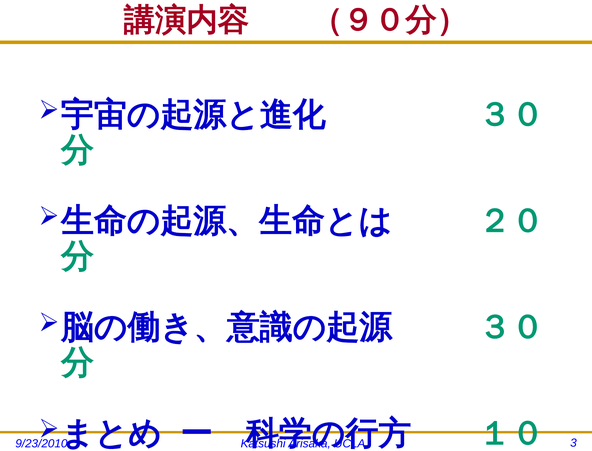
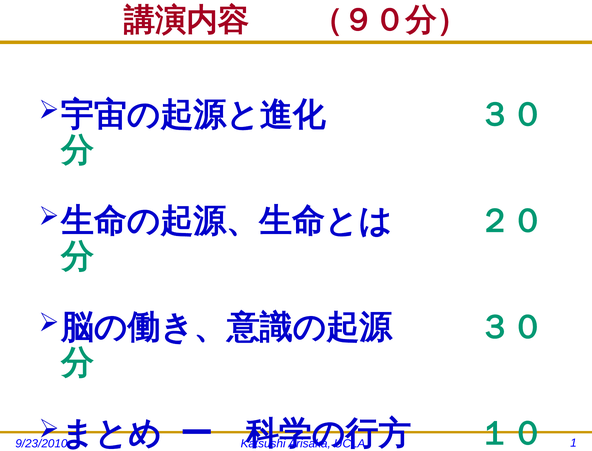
3: 3 -> 1 (573, 443)
